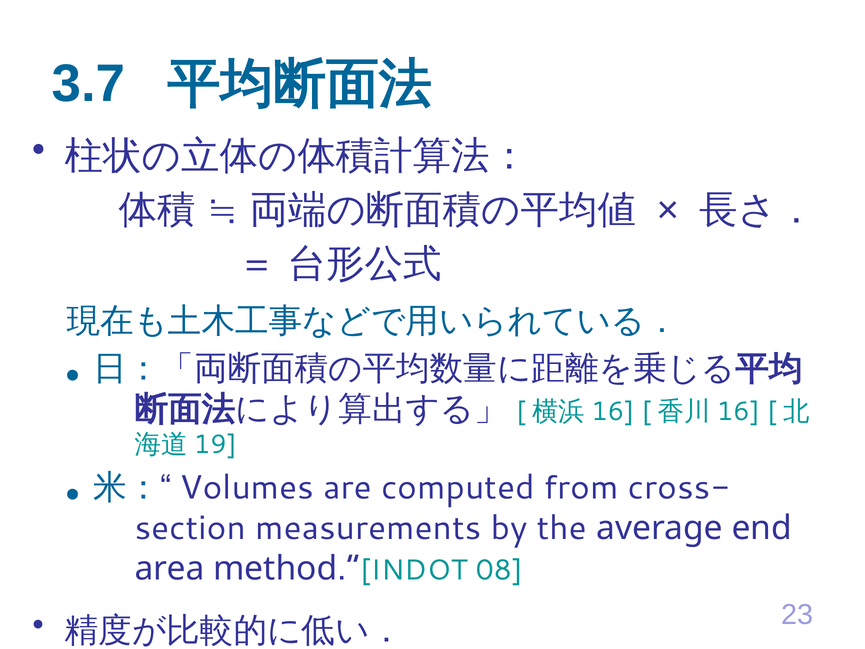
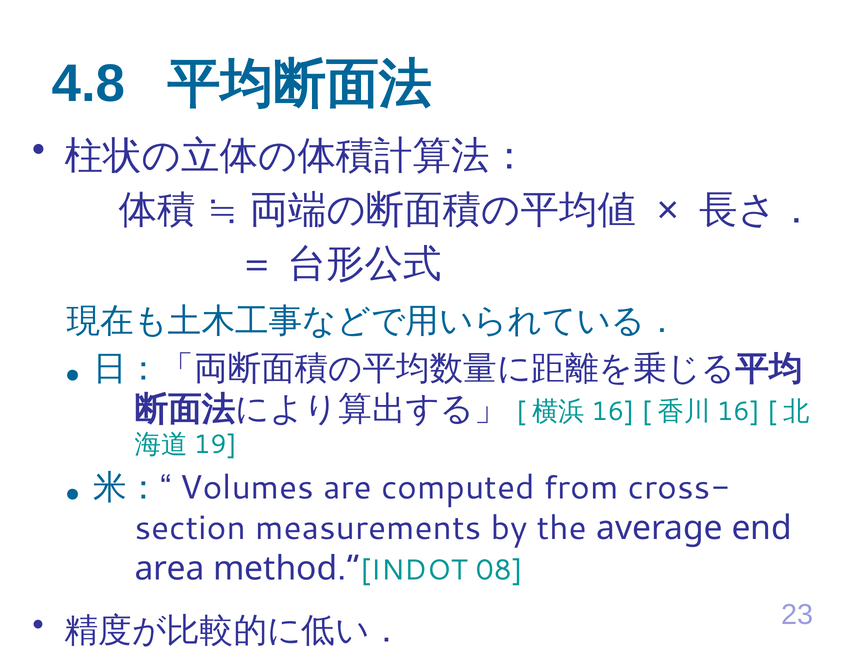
3.7: 3.7 -> 4.8 (89, 84)
